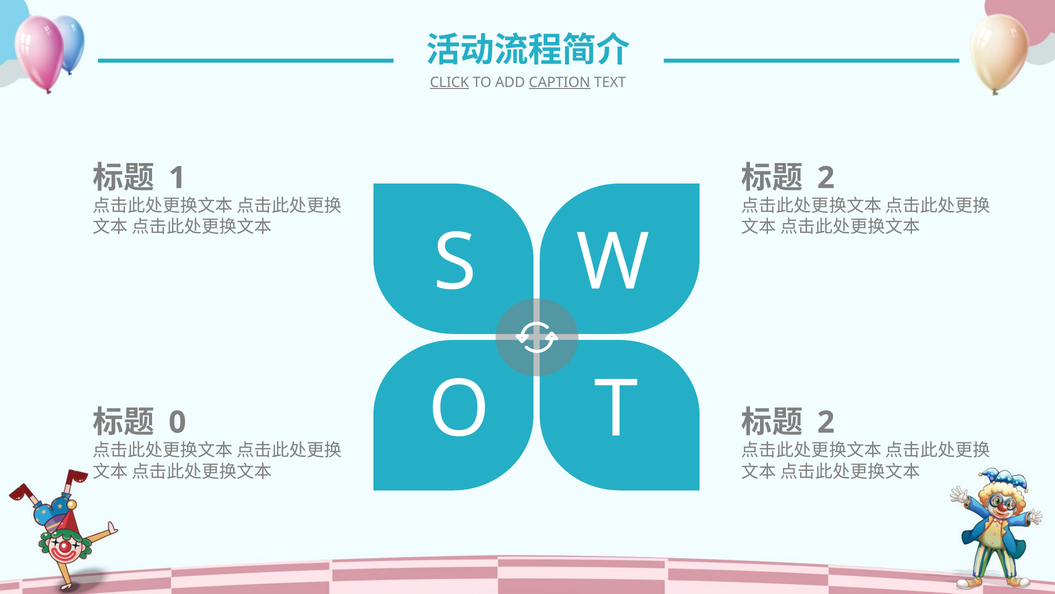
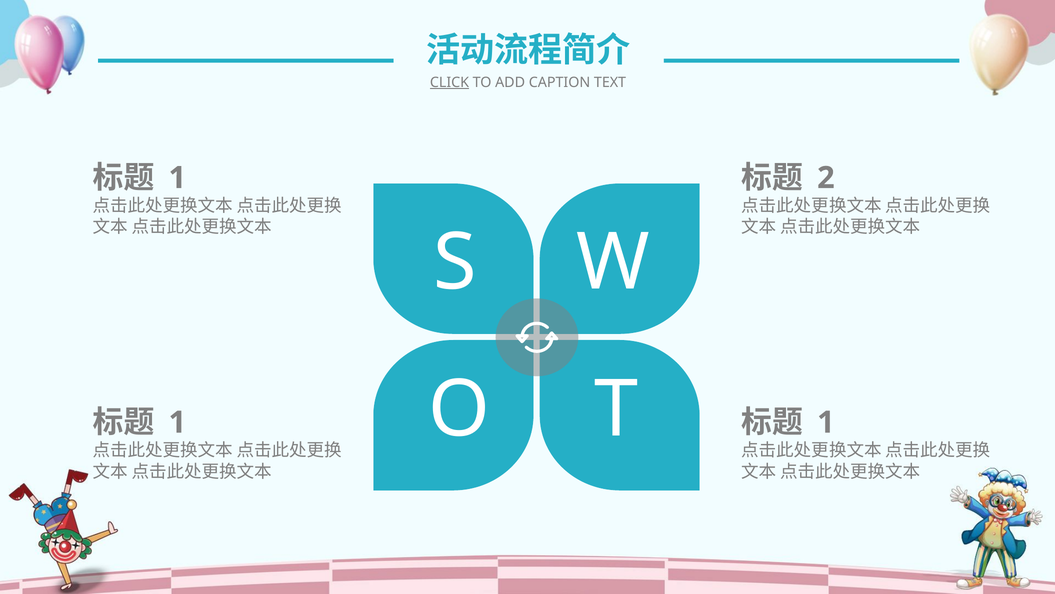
CAPTION underline: present -> none (560, 82)
0: 0 -> 1 (177, 422)
2: 2 -> 1 (826, 422)
